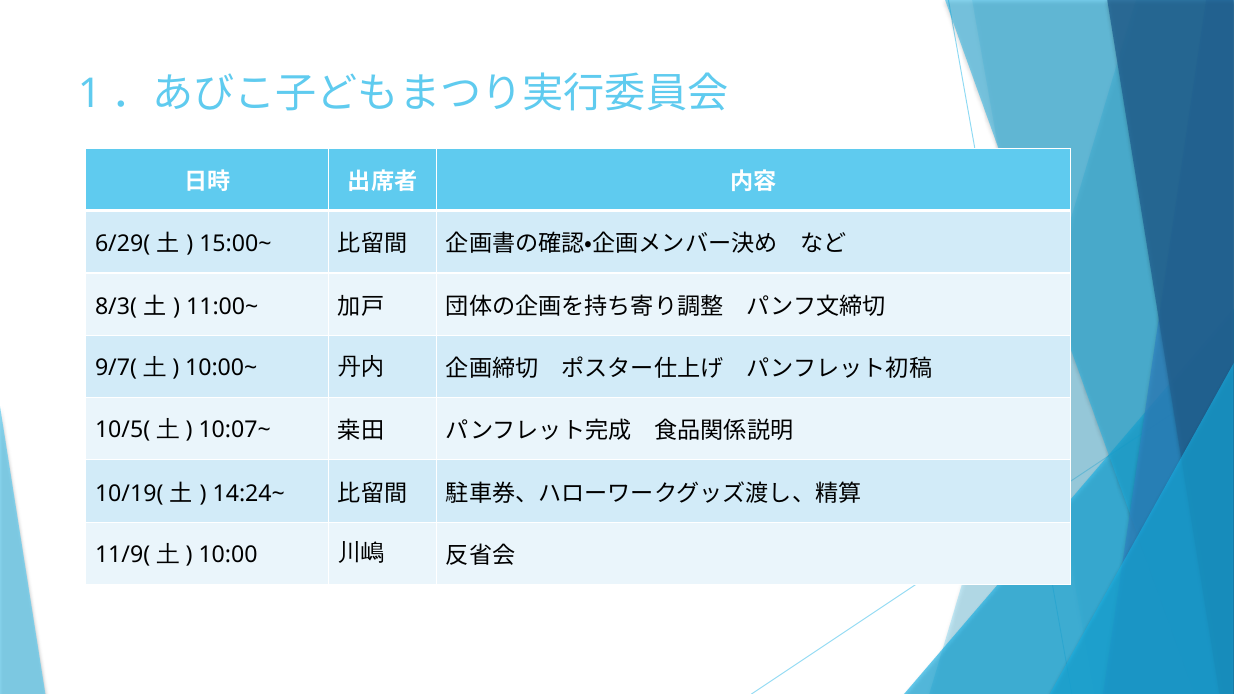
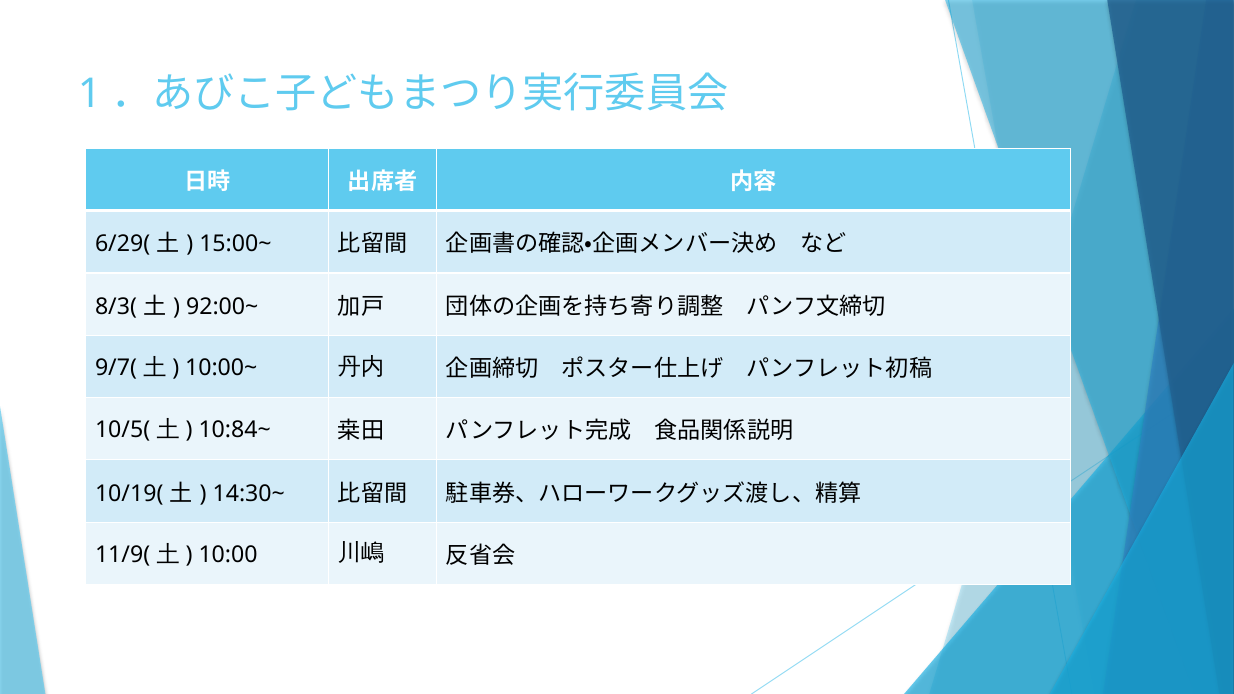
11:00~: 11:00~ -> 92:00~ (222, 307)
10:07~: 10:07~ -> 10:84~ (235, 430)
14:24~: 14:24~ -> 14:30~ (249, 494)
